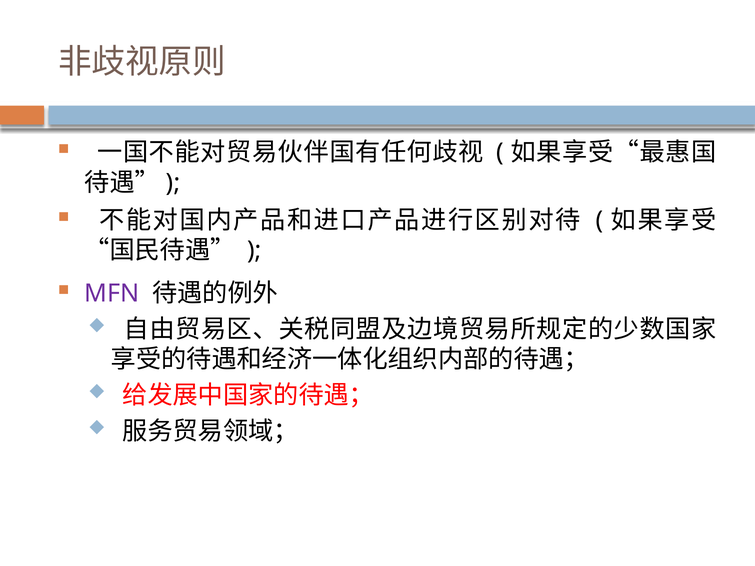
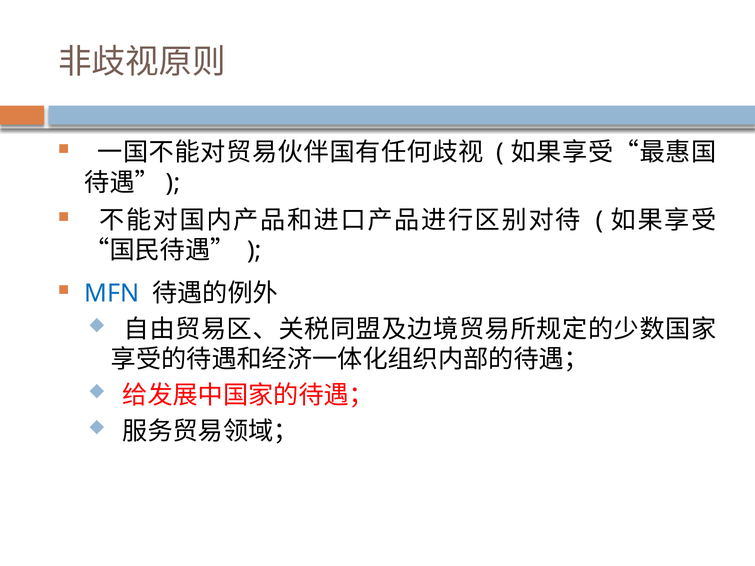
MFN colour: purple -> blue (112, 293)
